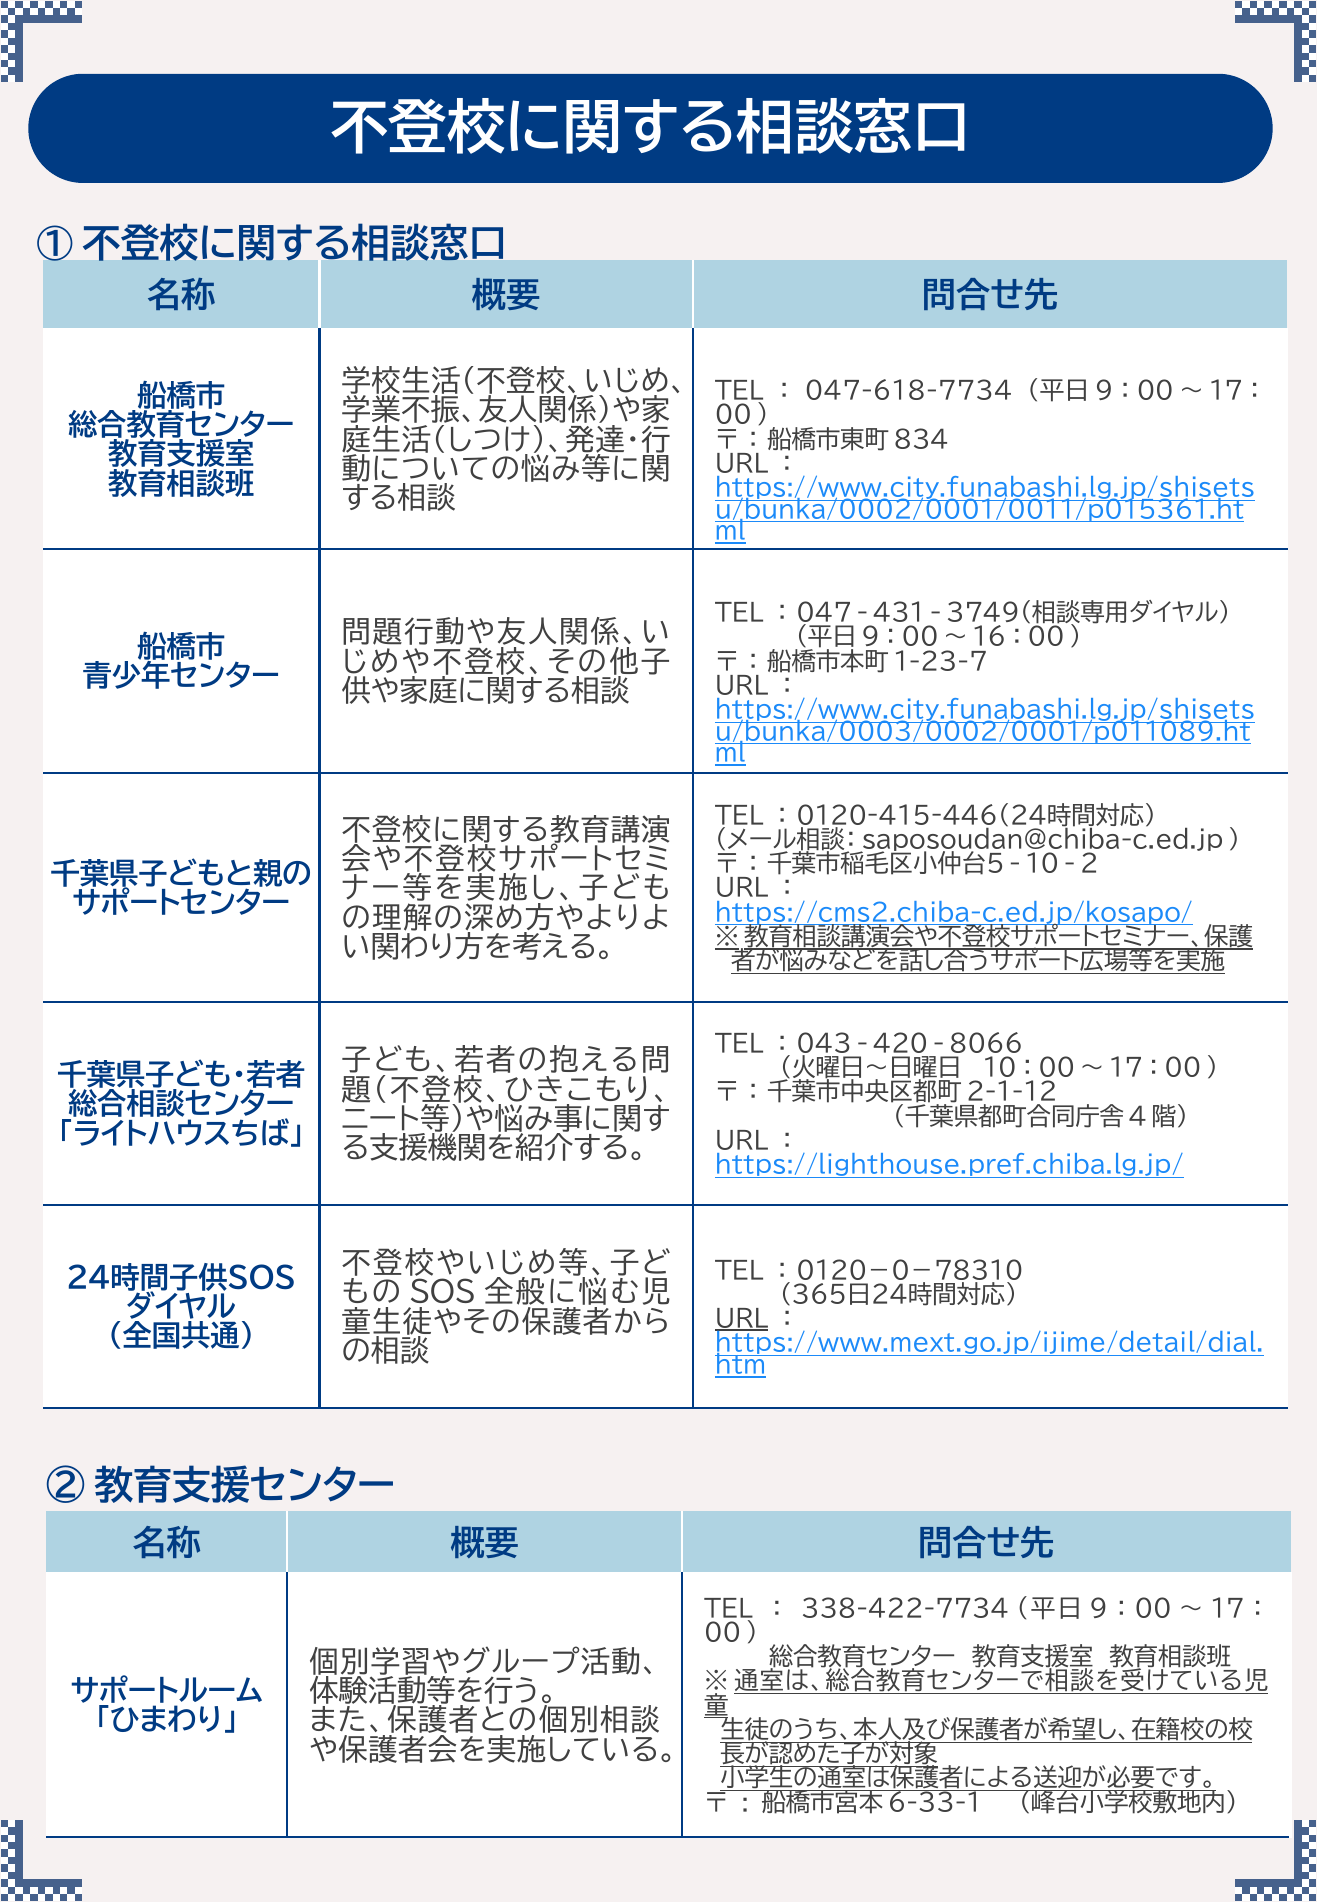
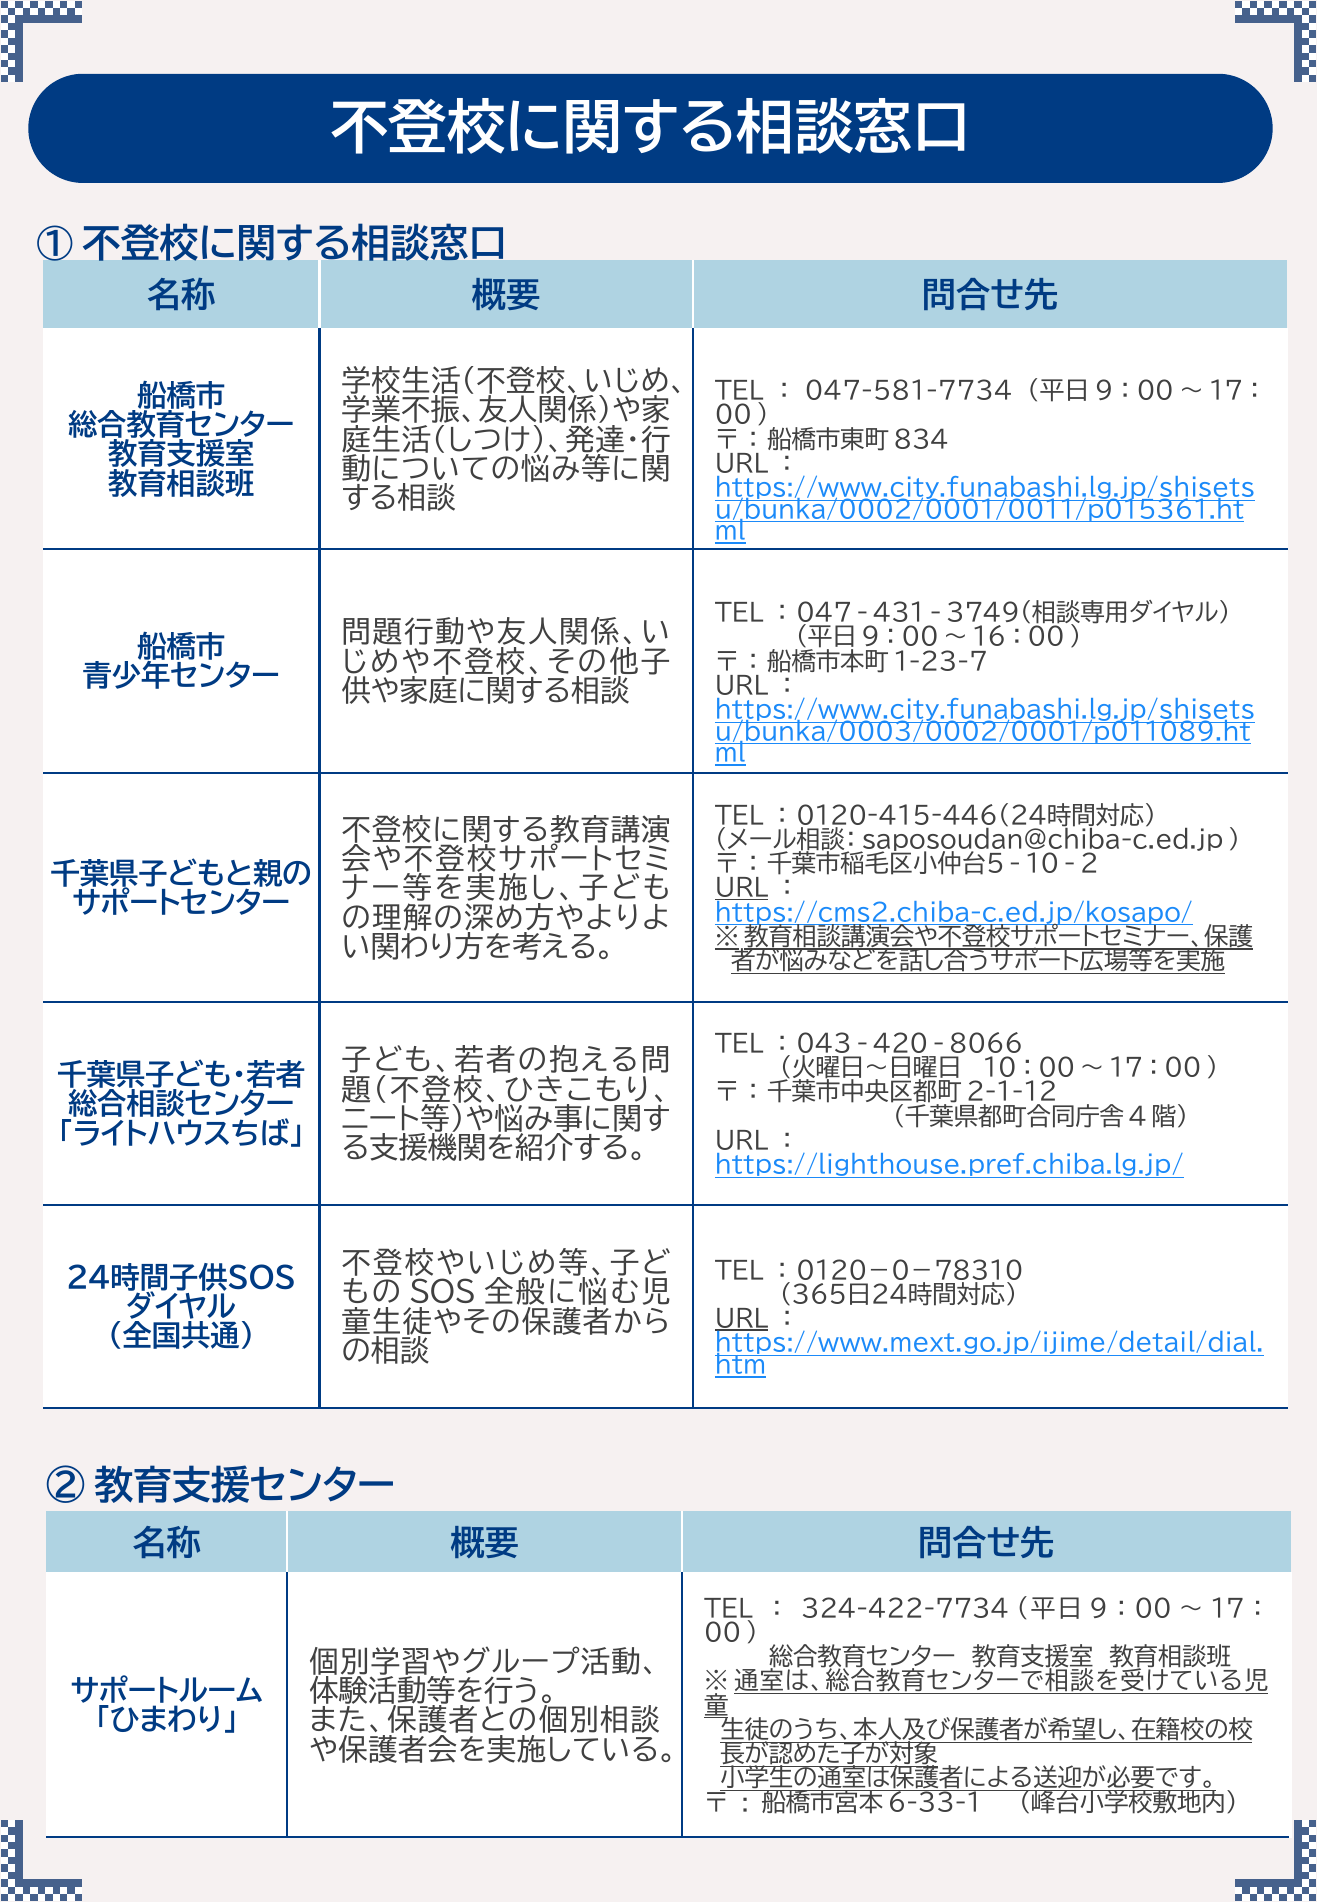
047-618-7734: 047-618-7734 -> 047-581-7734 (909, 392)
URL underline: none -> present (742, 889)
338-422-7734: 338-422-7734 -> 324-422-7734 (905, 1609)
